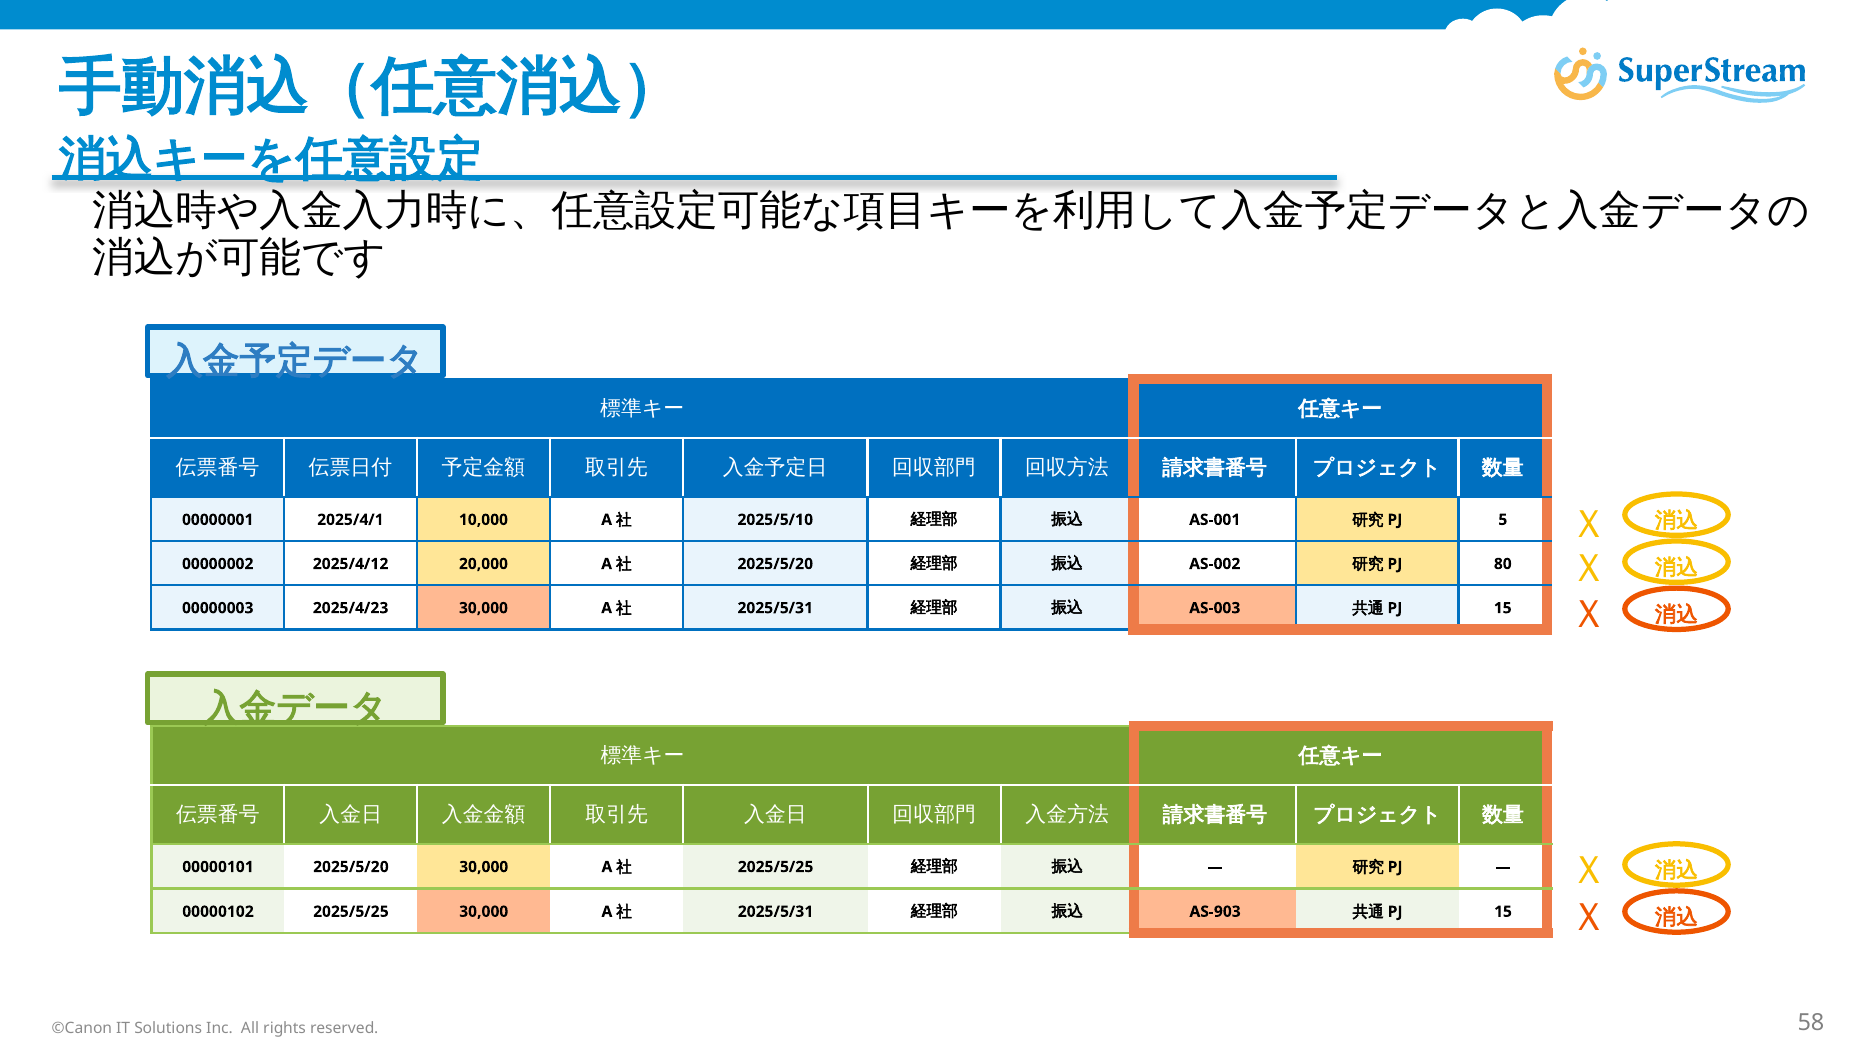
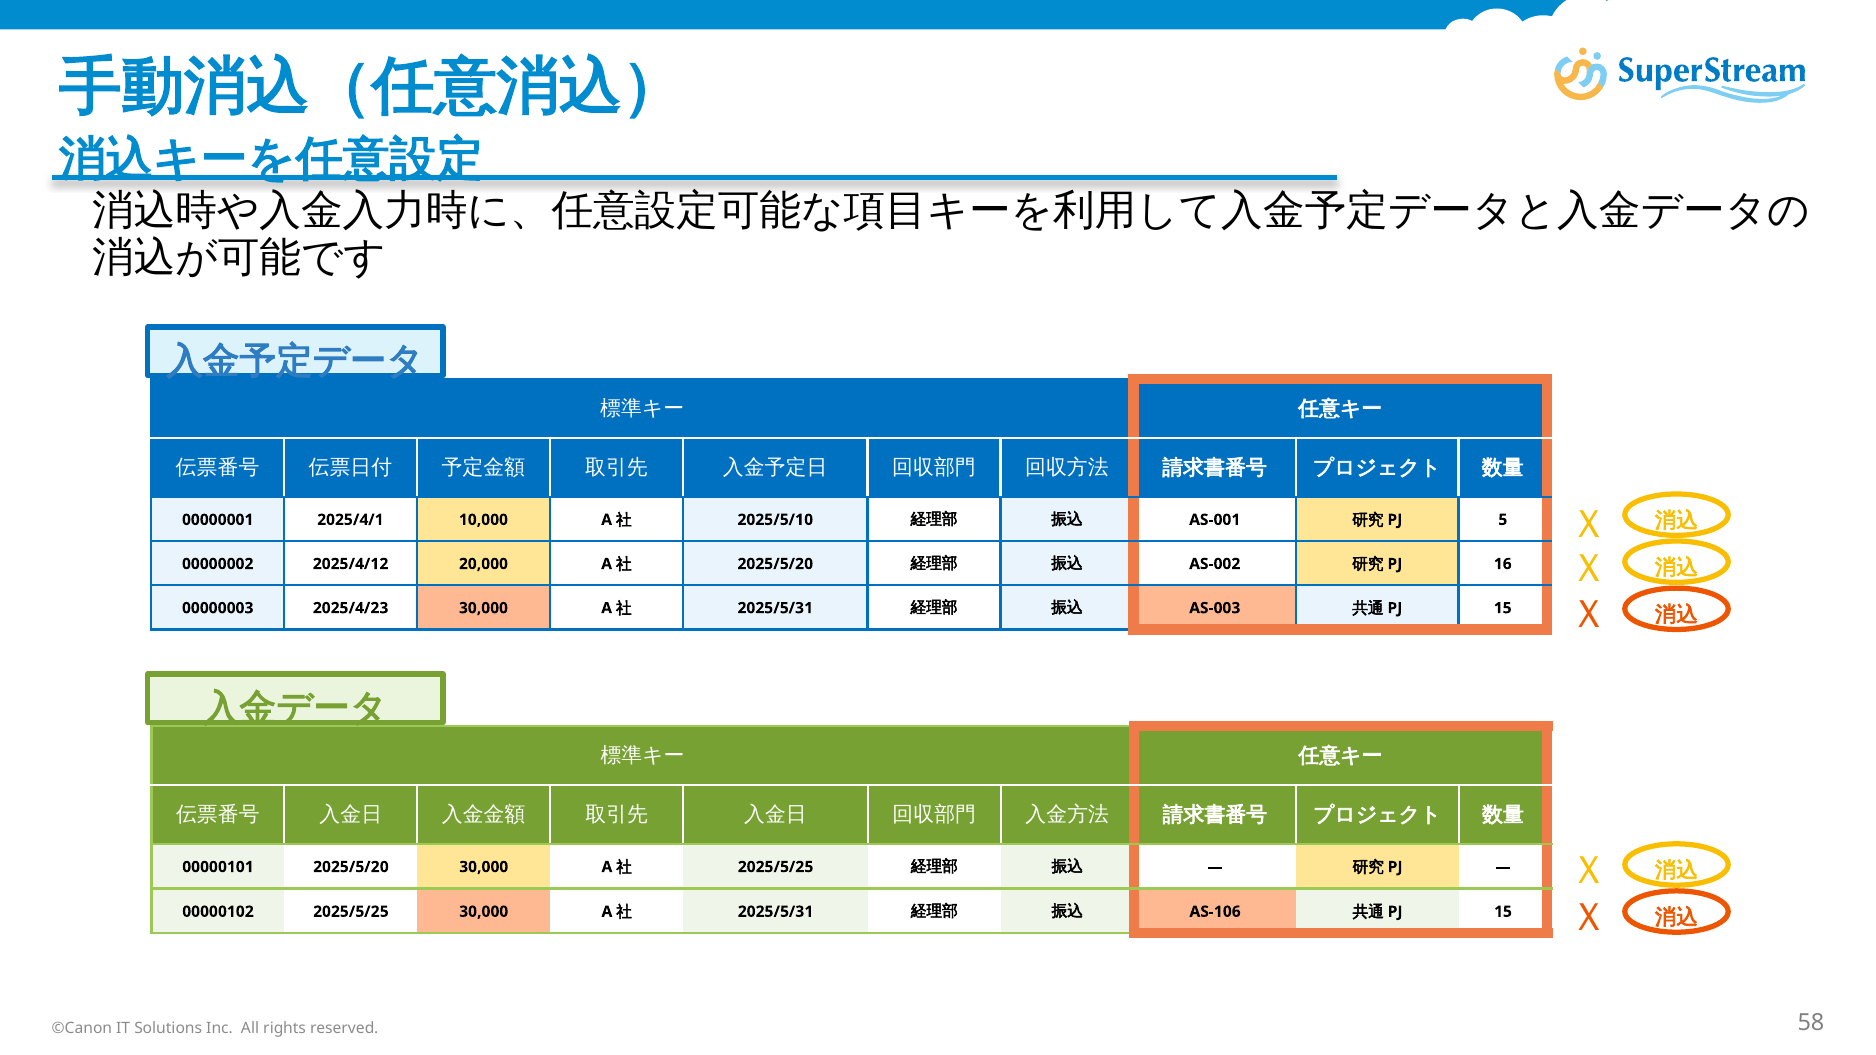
80: 80 -> 16 (1503, 564)
AS-903: AS-903 -> AS-106 (1215, 912)
